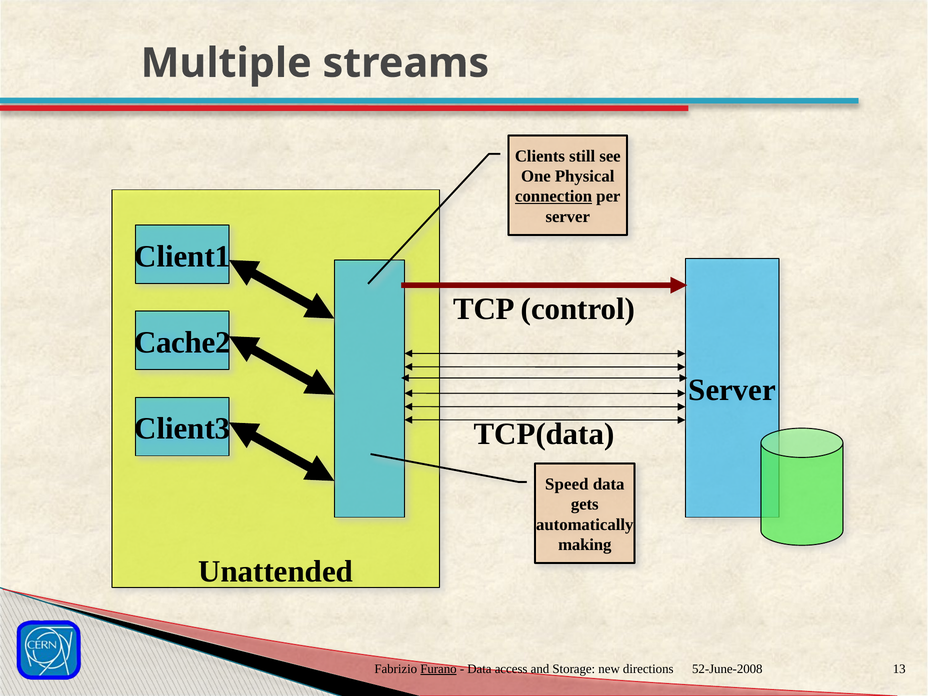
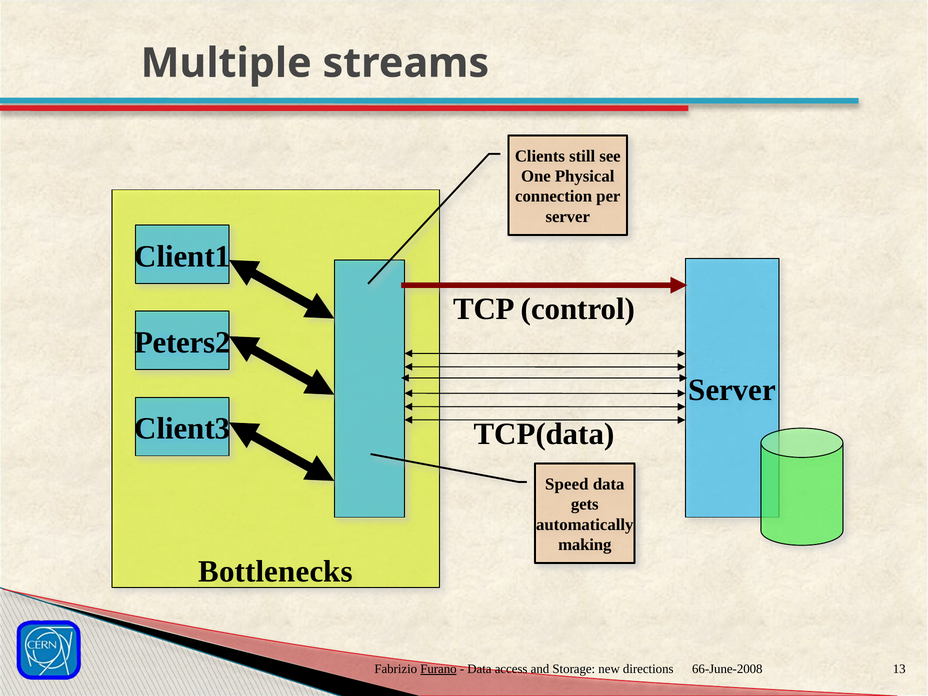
connection underline: present -> none (554, 196)
Cache2: Cache2 -> Peters2 (182, 343)
Unattended: Unattended -> Bottlenecks (276, 571)
52-June-2008: 52-June-2008 -> 66-June-2008 (727, 669)
